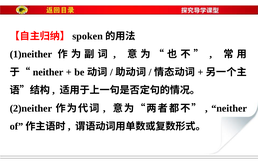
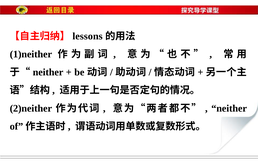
spoken: spoken -> lessons (88, 36)
